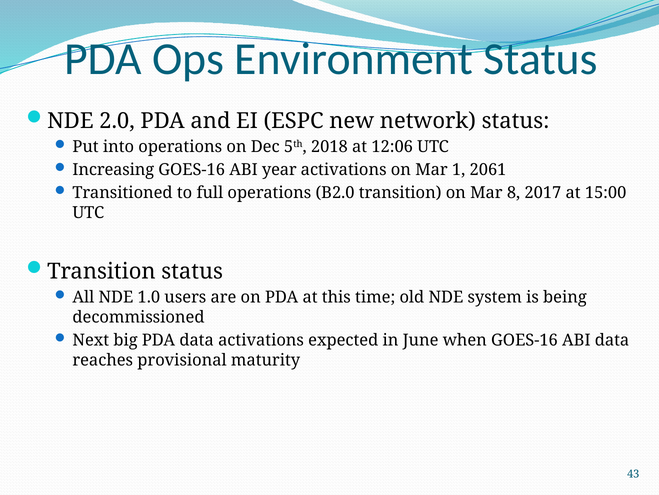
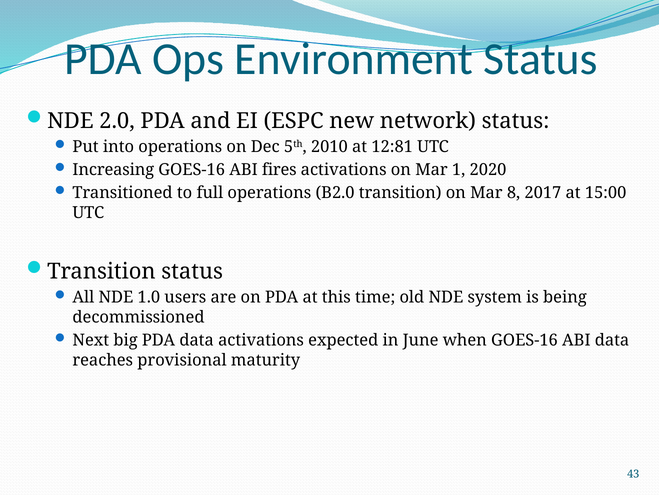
2018: 2018 -> 2010 (329, 147)
12:06: 12:06 -> 12:81 (392, 147)
year: year -> fires (279, 170)
2061: 2061 -> 2020 (488, 170)
